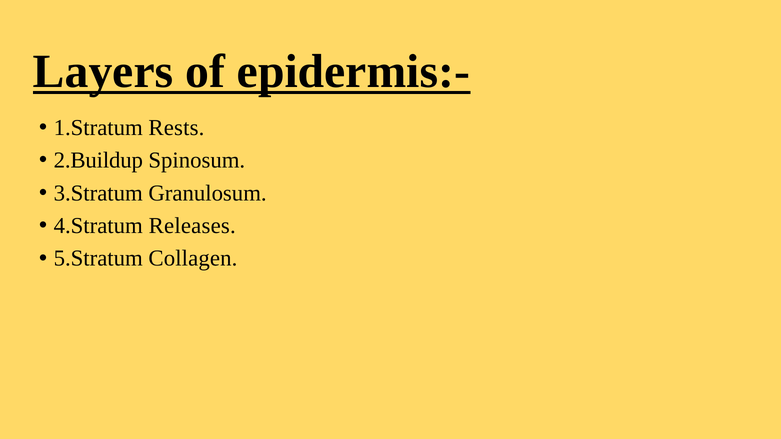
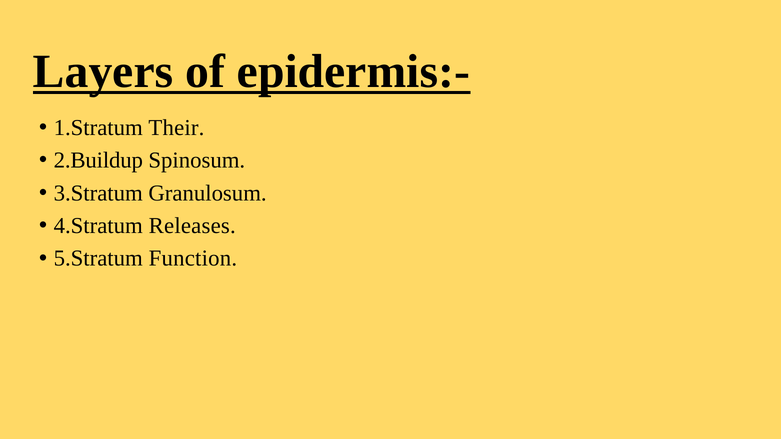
Rests: Rests -> Their (176, 128)
Collagen: Collagen -> Function (193, 259)
